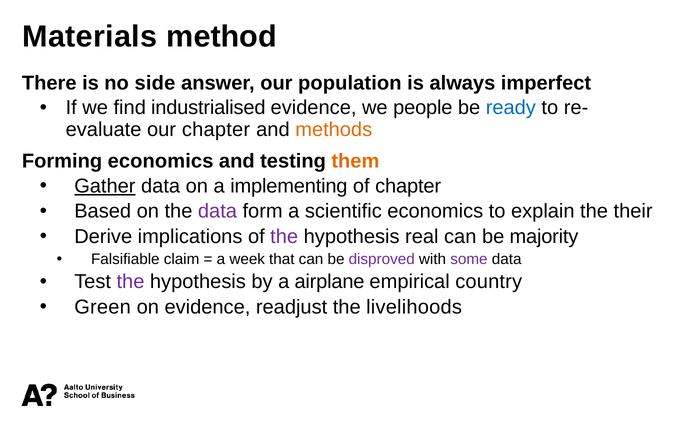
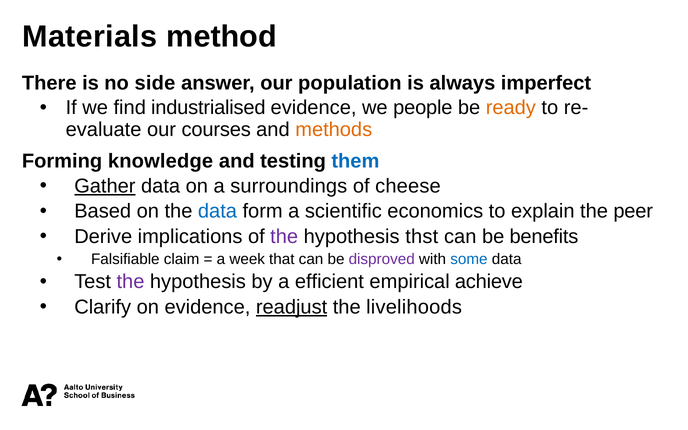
ready colour: blue -> orange (511, 108)
our chapter: chapter -> courses (216, 130)
Forming economics: economics -> knowledge (161, 161)
them colour: orange -> blue (355, 161)
implementing: implementing -> surroundings (289, 186)
of chapter: chapter -> cheese (408, 186)
data colour: purple -> blue (217, 211)
their: their -> peer (633, 211)
real: real -> thst (422, 237)
majority: majority -> benefits (544, 237)
some colour: purple -> blue (469, 259)
airplane: airplane -> efficient (329, 282)
country: country -> achieve (489, 282)
Green: Green -> Clarify (103, 307)
readjust underline: none -> present (292, 307)
